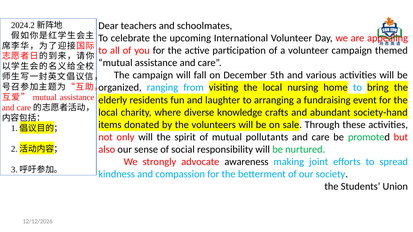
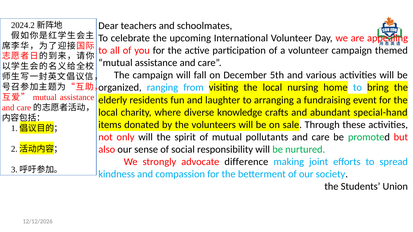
society-hand: society-hand -> special-hand (381, 112)
awareness: awareness -> difference (246, 162)
